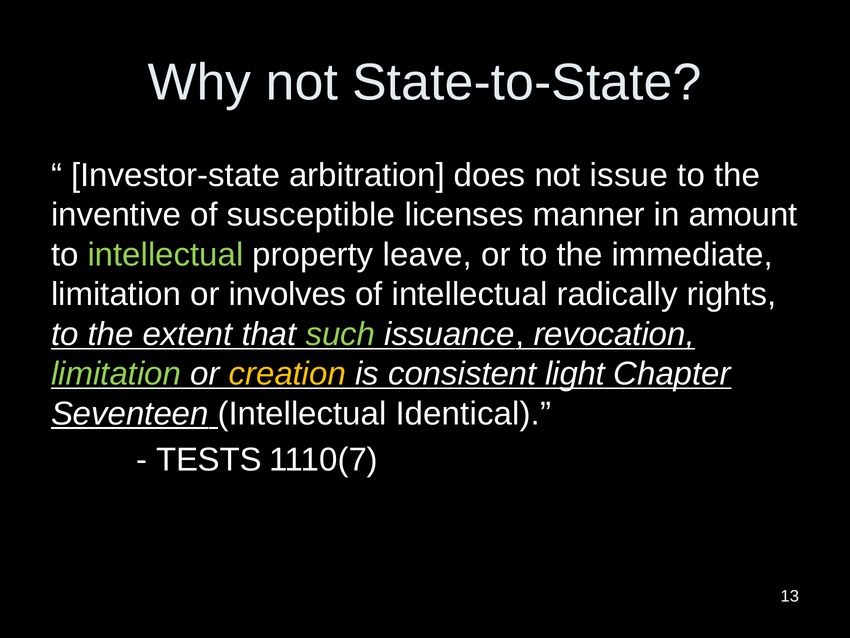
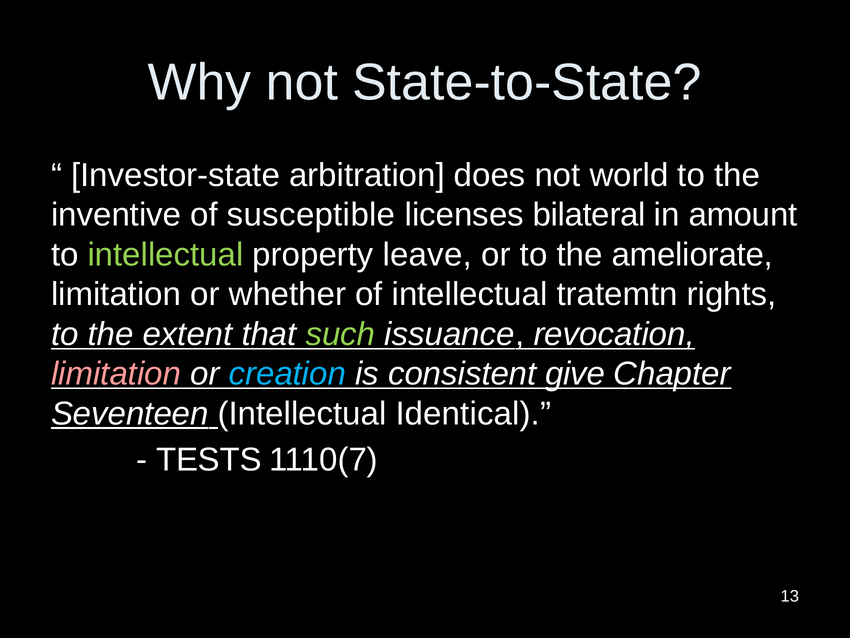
issue: issue -> world (629, 175)
manner: manner -> bilateral (589, 215)
immediate: immediate -> ameliorate (692, 255)
involves: involves -> whether (287, 294)
radically: radically -> tratemtn (617, 294)
limitation colour: light green -> pink (116, 374)
creation colour: yellow -> light blue (287, 374)
light: light -> give (575, 374)
